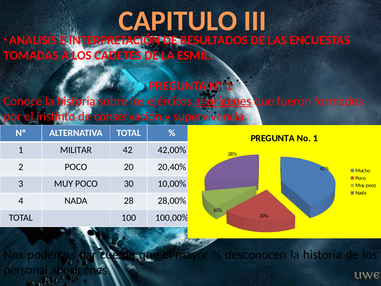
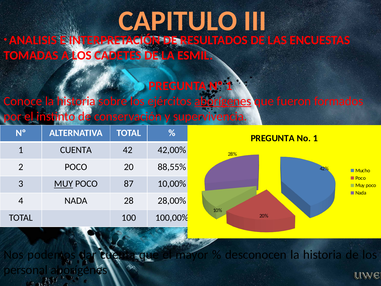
1 MILITAR: MILITAR -> CUENTA (76, 150)
20,40%: 20,40% -> 88,55% (172, 167)
MUY underline: none -> present (64, 184)
30: 30 -> 87 (129, 184)
